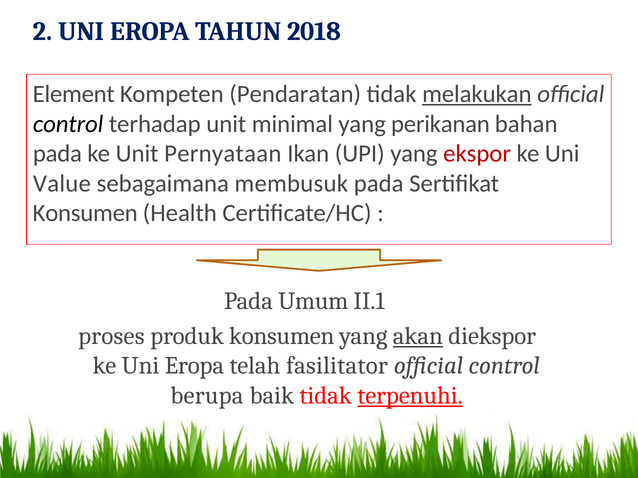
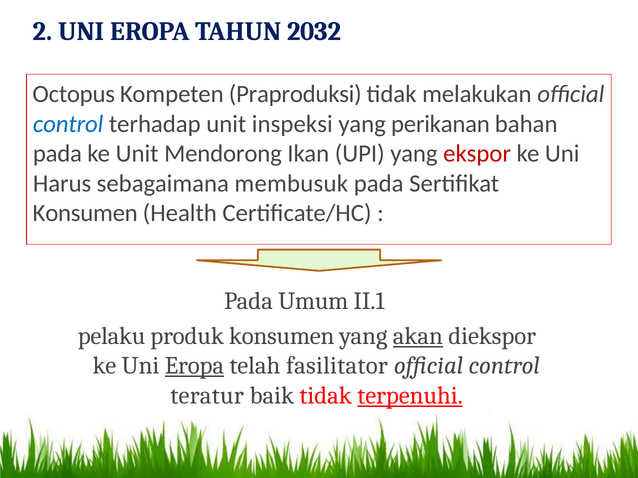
2018: 2018 -> 2032 (314, 32)
Element: Element -> Octopus (74, 94)
Pendaratan: Pendaratan -> Praproduksi (295, 94)
melakukan underline: present -> none (477, 94)
control colour: black -> blue (68, 124)
minimal: minimal -> inspeksi (292, 124)
Pernyataan: Pernyataan -> Mendorong (223, 154)
Value: Value -> Harus (62, 184)
proses: proses -> pelaku (112, 336)
Eropa underline: none -> present (194, 366)
berupa: berupa -> teratur (207, 396)
